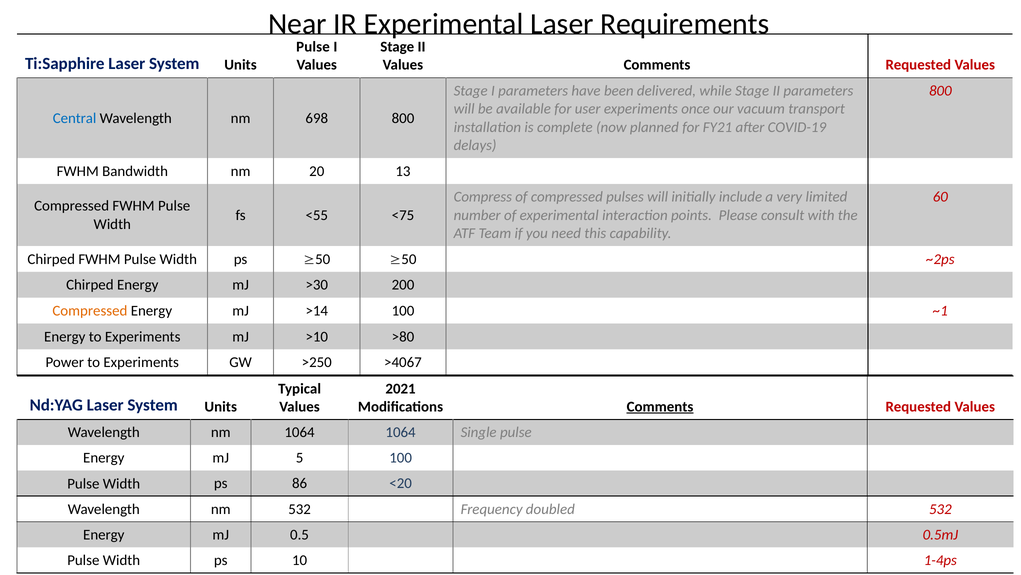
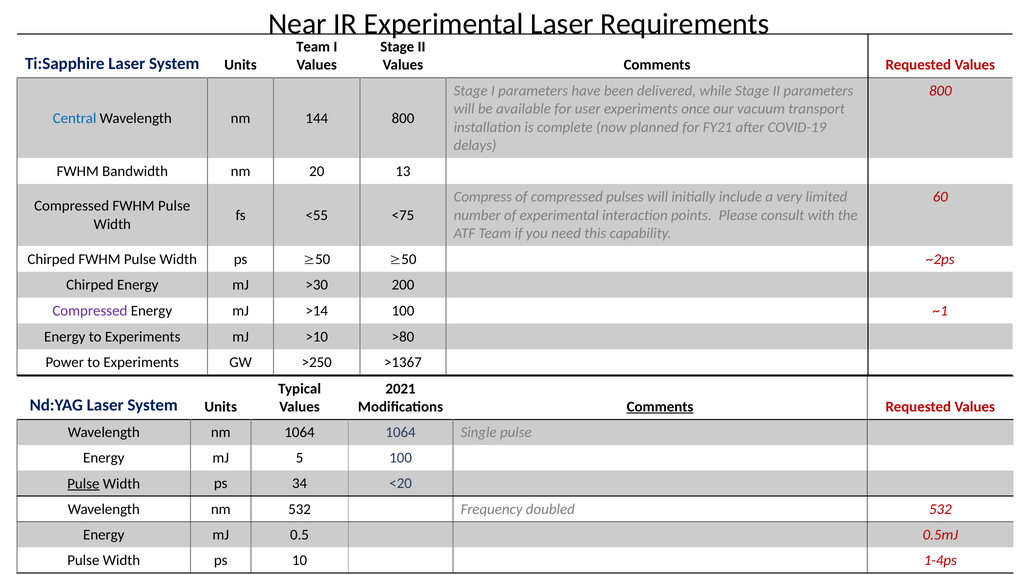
Pulse: Pulse -> Team (313, 47)
698: 698 -> 144 (317, 118)
Compressed colour: orange -> purple (90, 311)
>4067: >4067 -> >1367 (403, 362)
Pulse underline: none -> present (83, 484)
86: 86 -> 34 (300, 483)
